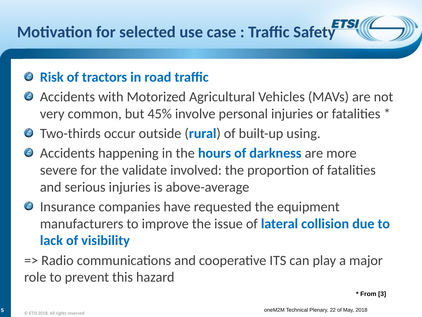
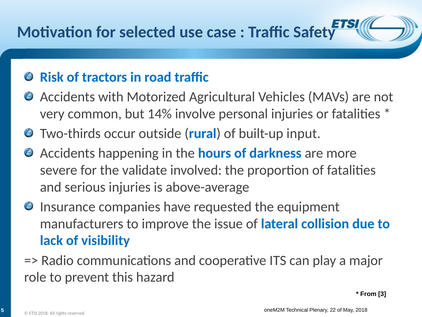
45%: 45% -> 14% (160, 114)
using: using -> input (304, 133)
